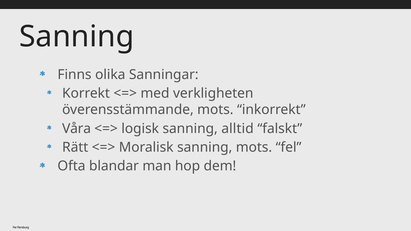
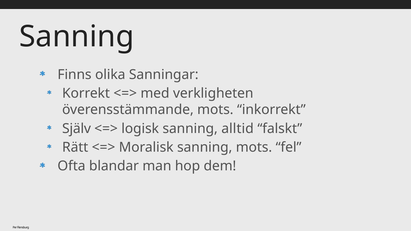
Våra: Våra -> Själv (77, 129)
